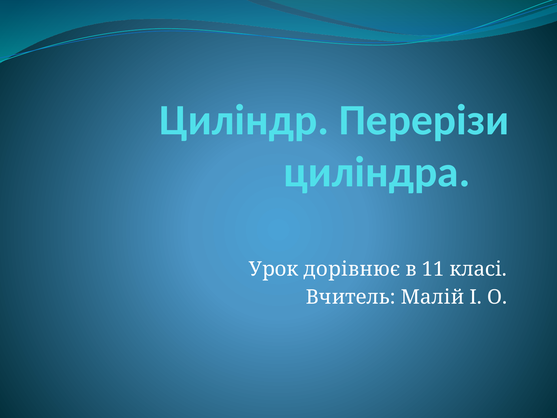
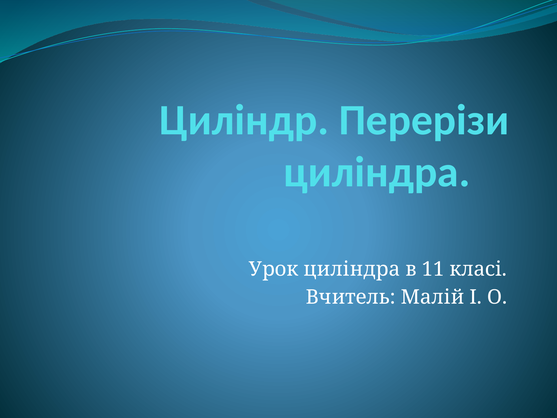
Урок дорівнює: дорівнює -> циліндра (352, 269)
